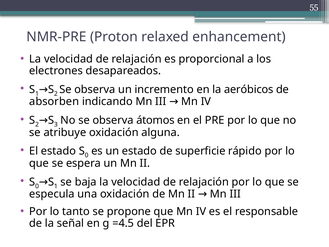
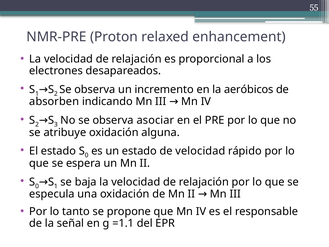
átomos: átomos -> asociar (155, 120)
de superficie: superficie -> velocidad (200, 151)
=4.5: =4.5 -> =1.1 (123, 223)
